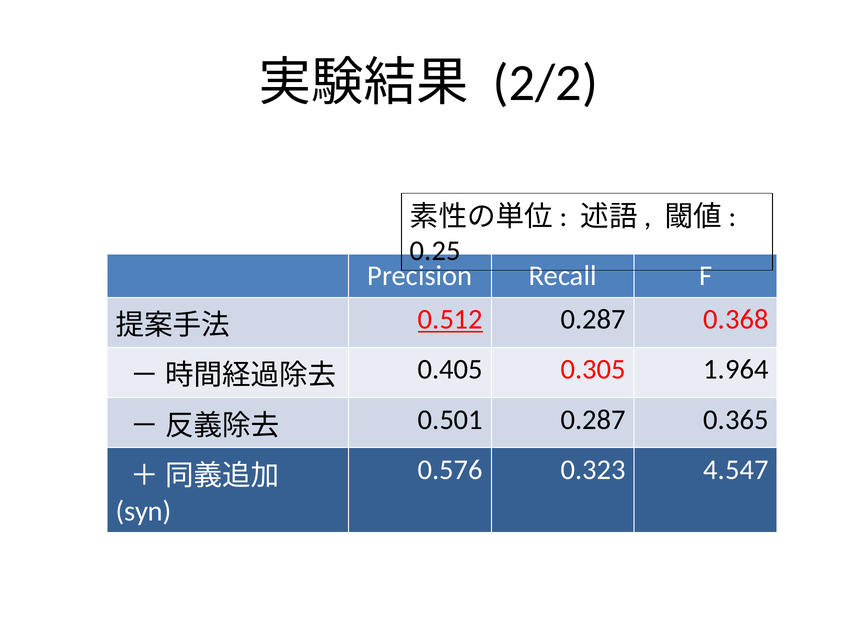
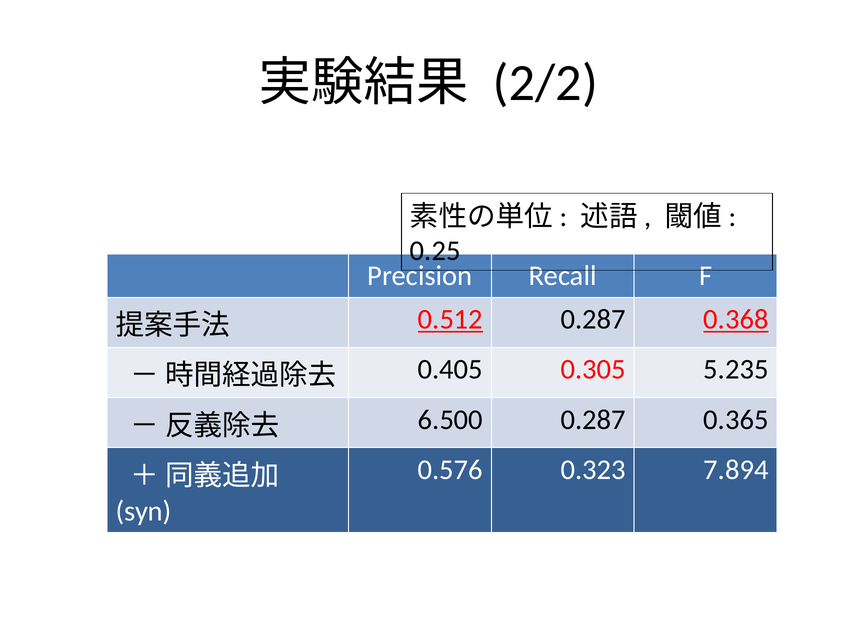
0.368 underline: none -> present (736, 319)
1.964: 1.964 -> 5.235 (736, 369)
0.501: 0.501 -> 6.500 (450, 419)
4.547: 4.547 -> 7.894 (736, 469)
